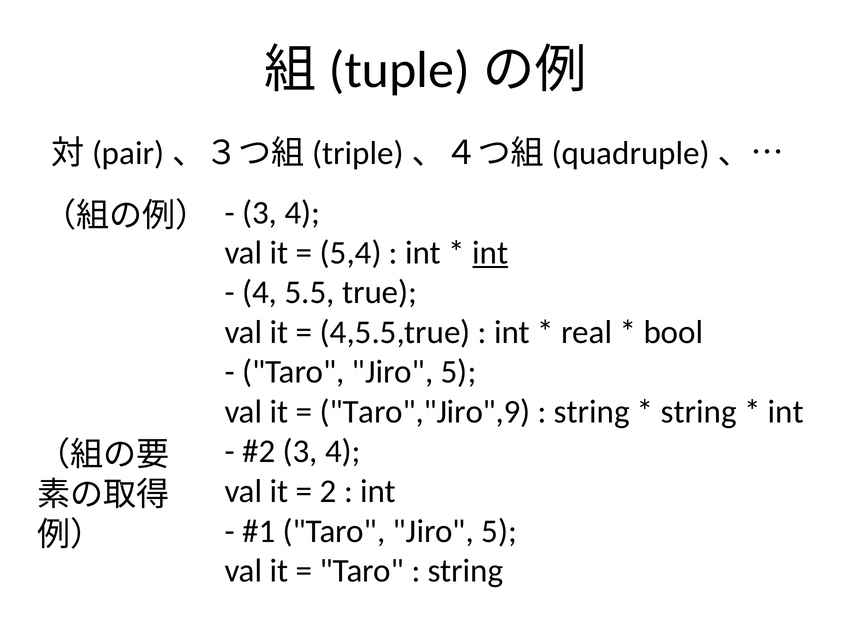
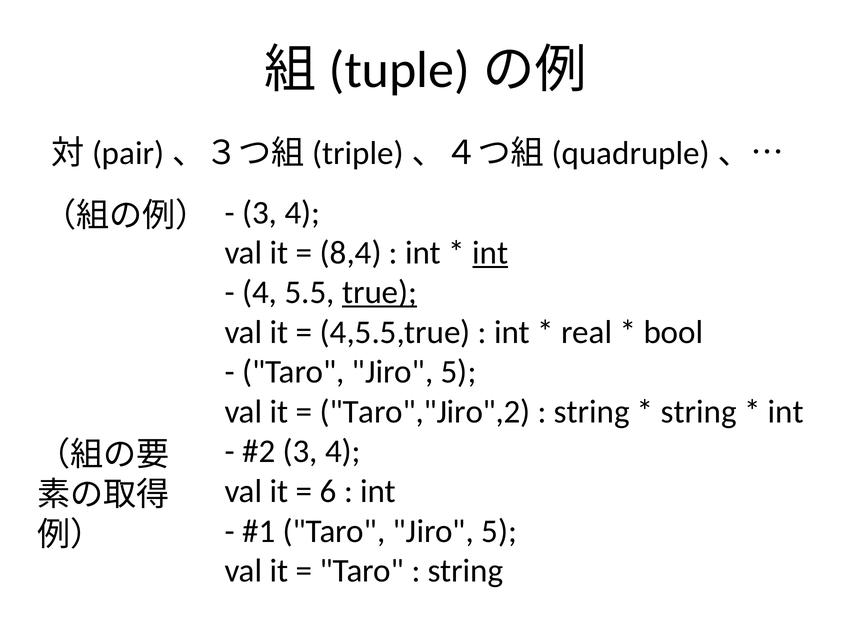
5,4: 5,4 -> 8,4 (351, 252)
true underline: none -> present (380, 292)
Taro","Jiro",9: Taro","Jiro",9 -> Taro","Jiro",2 (425, 411)
2: 2 -> 6 (328, 491)
